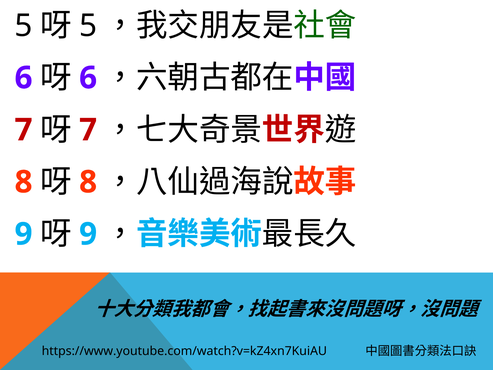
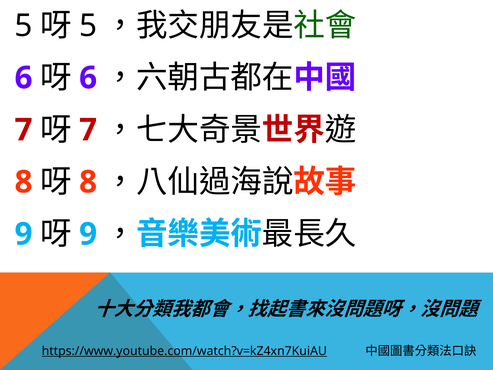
https://www.youtube.com/watch?v=kZ4xn7KuiAU underline: none -> present (184, 351)
